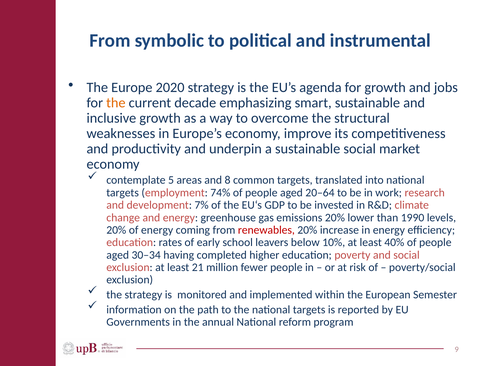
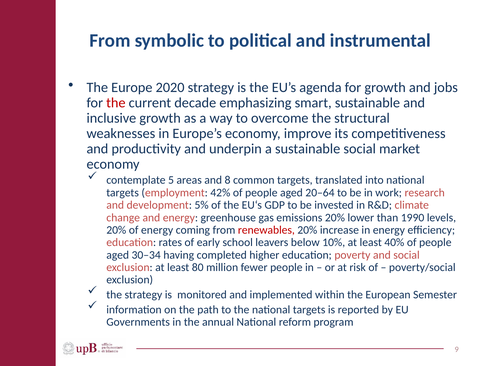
the colour: orange -> red (116, 103)
74%: 74% -> 42% (220, 193)
7%: 7% -> 5% (202, 205)
21: 21 -> 80 (198, 267)
